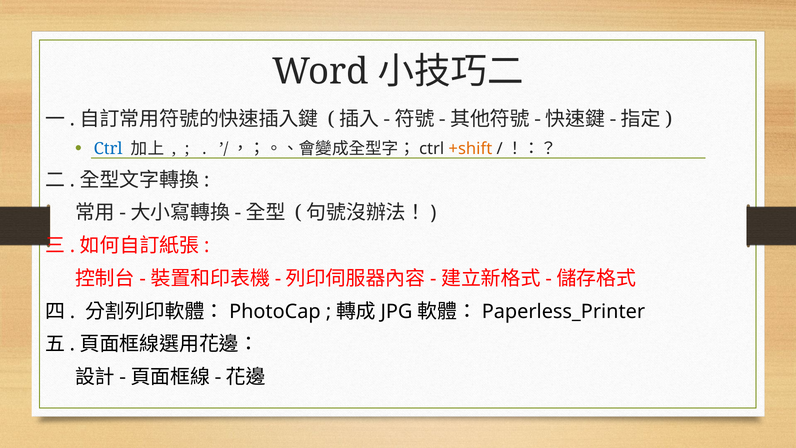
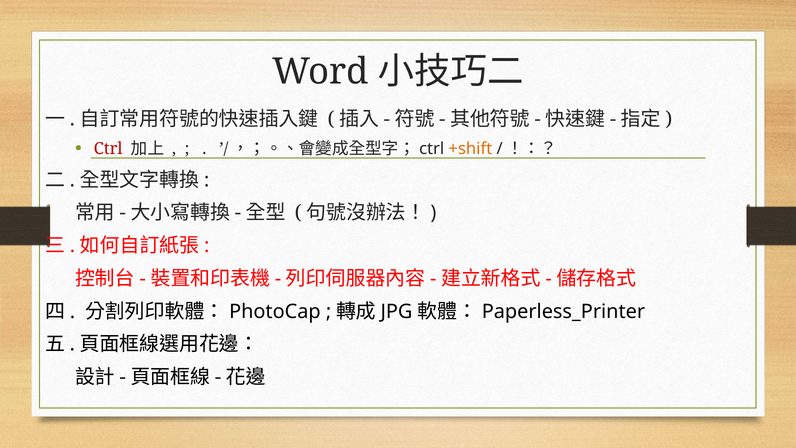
Ctrl colour: blue -> red (108, 149)
